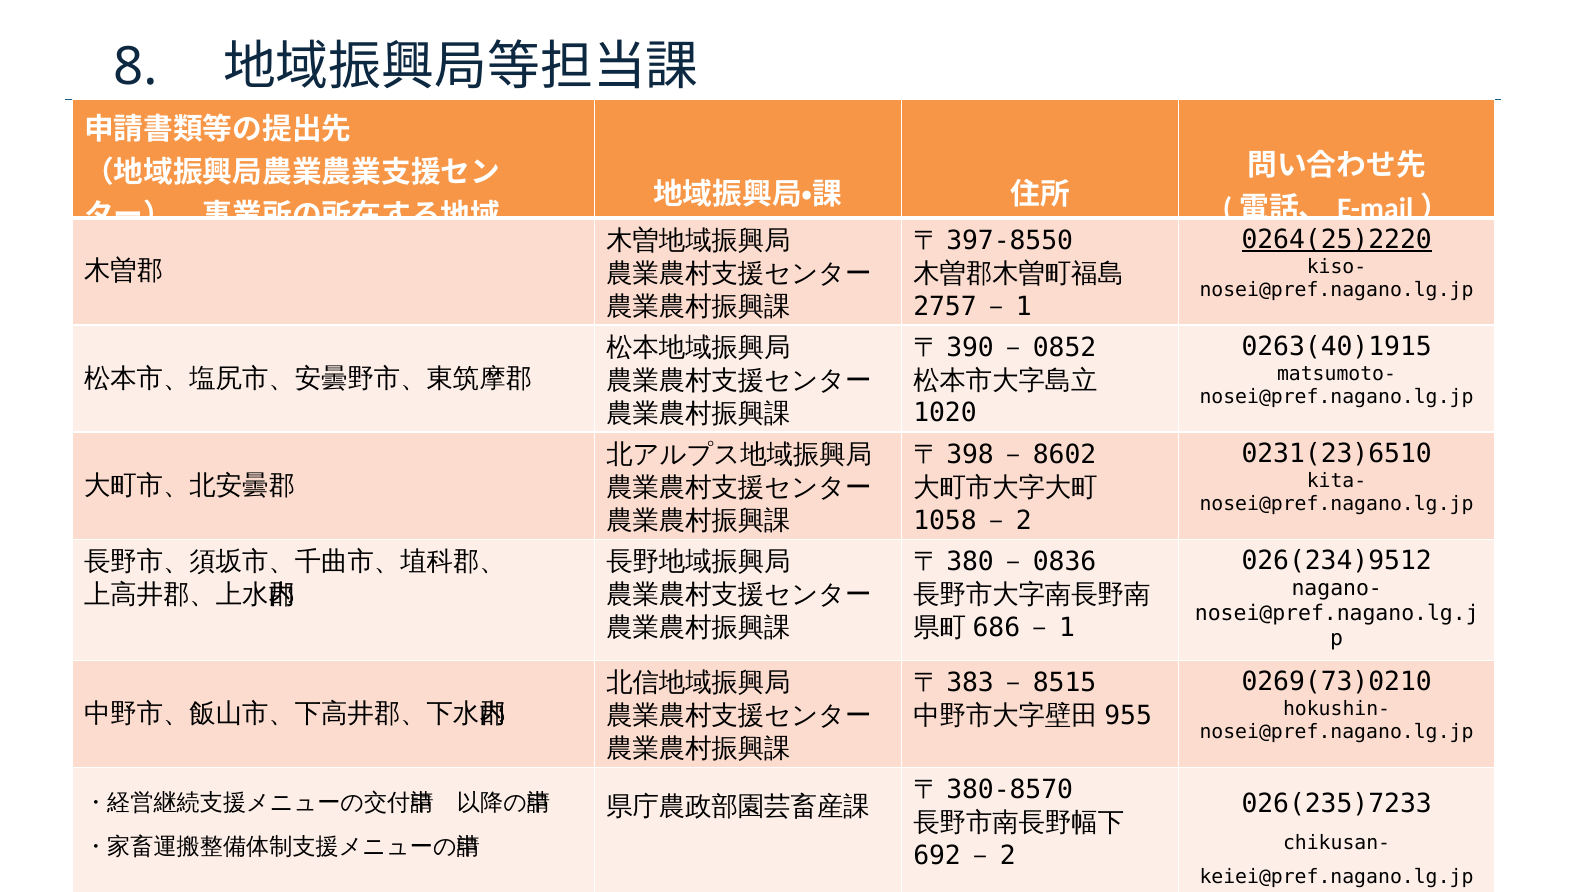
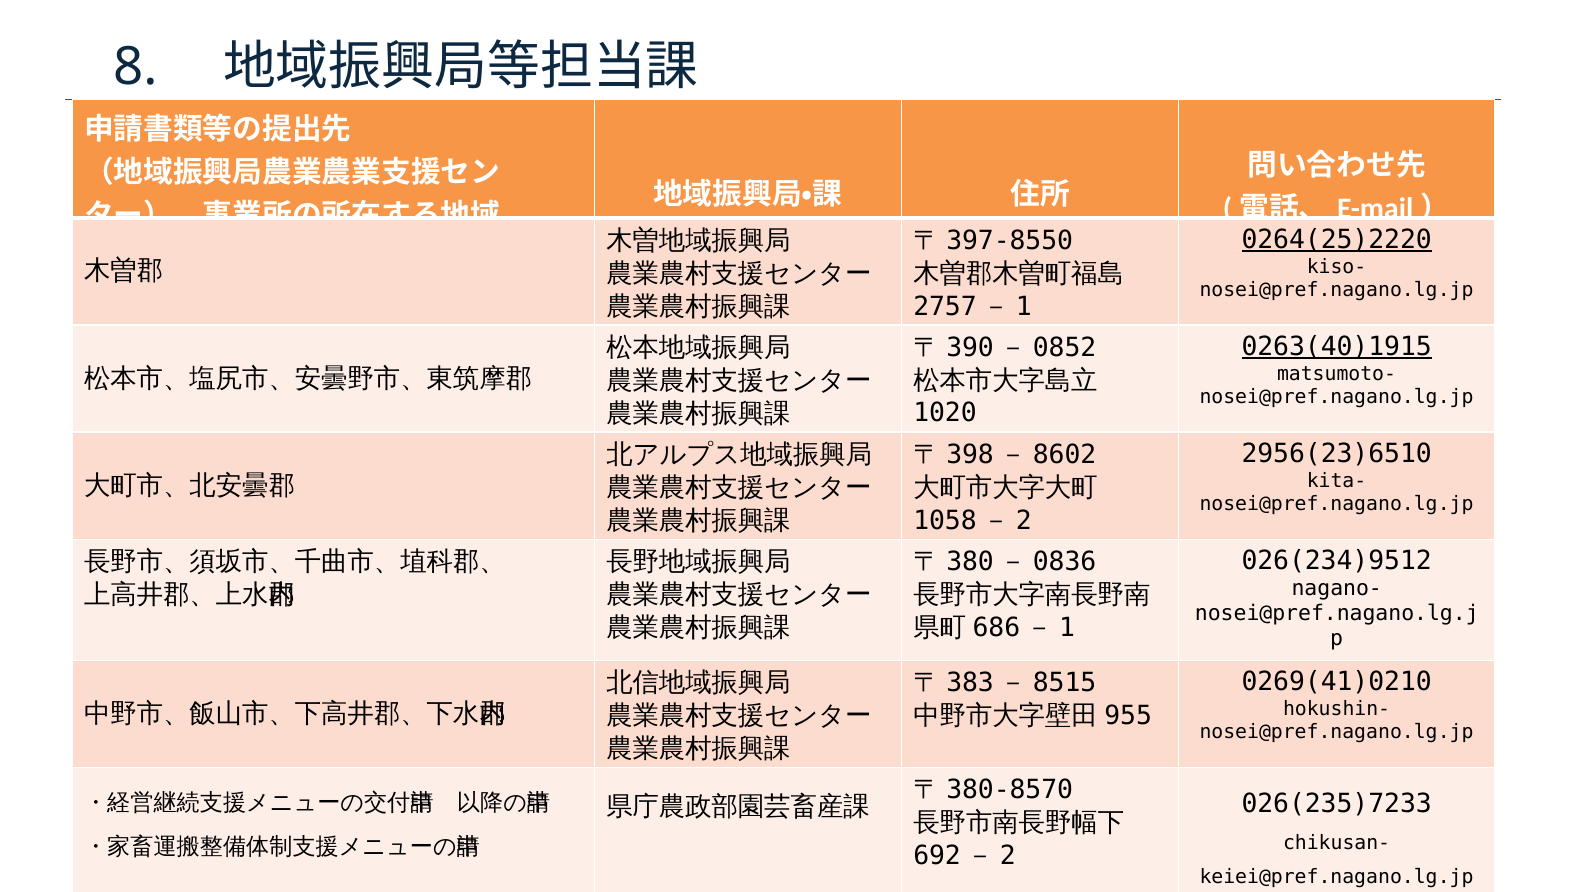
0263(40)1915 underline: none -> present (1337, 347)
0231(23)6510: 0231(23)6510 -> 2956(23)6510 (1337, 454)
0269(73)0210: 0269(73)0210 -> 0269(41)0210 (1337, 682)
